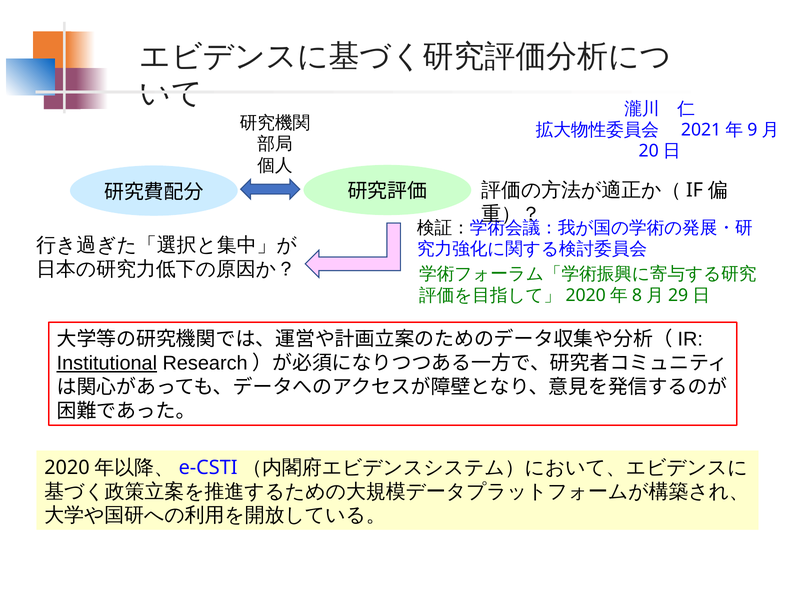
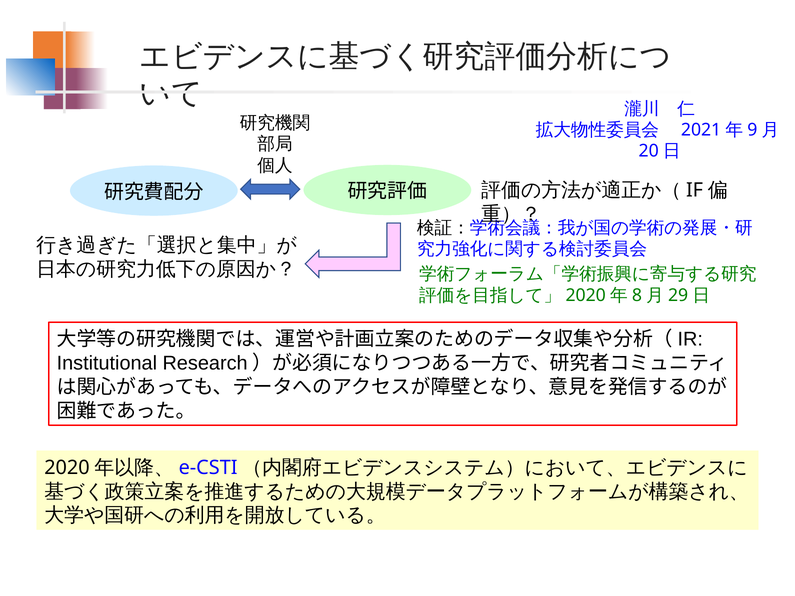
Institutional underline: present -> none (107, 363)
